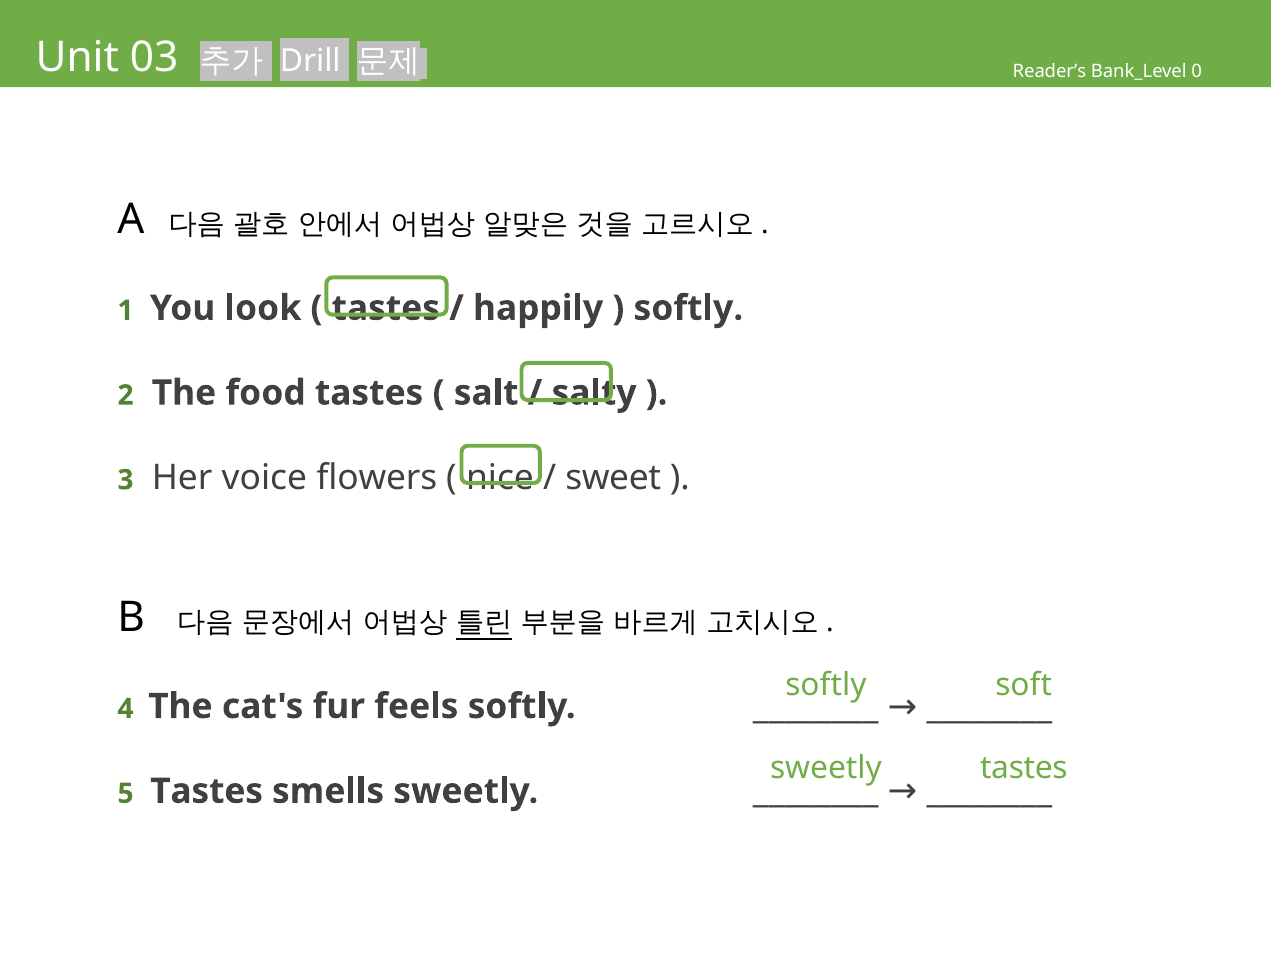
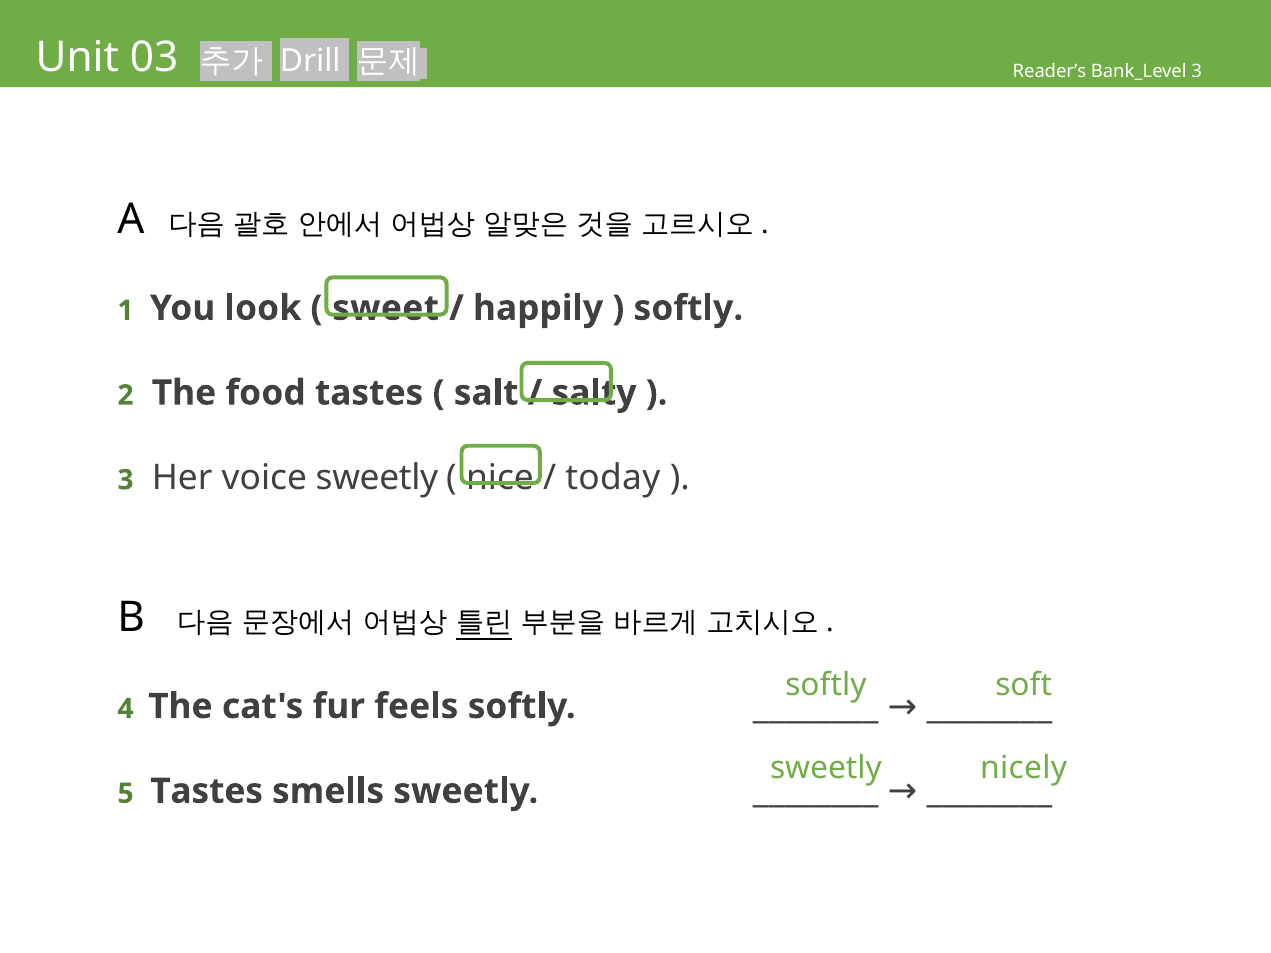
Bank_Level 0: 0 -> 3 (1197, 71)
tastes: tastes -> sweet (386, 308)
voice flowers: flowers -> sweetly (377, 478)
sweet: sweet -> today (613, 478)
sweetly tastes: tastes -> nicely (1024, 768)
